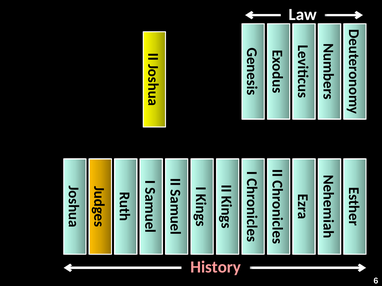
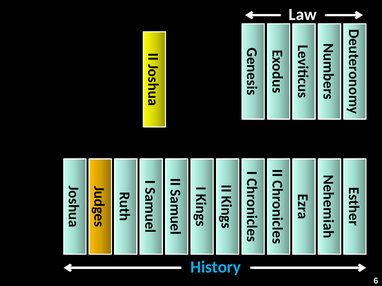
History colour: pink -> light blue (216, 268)
